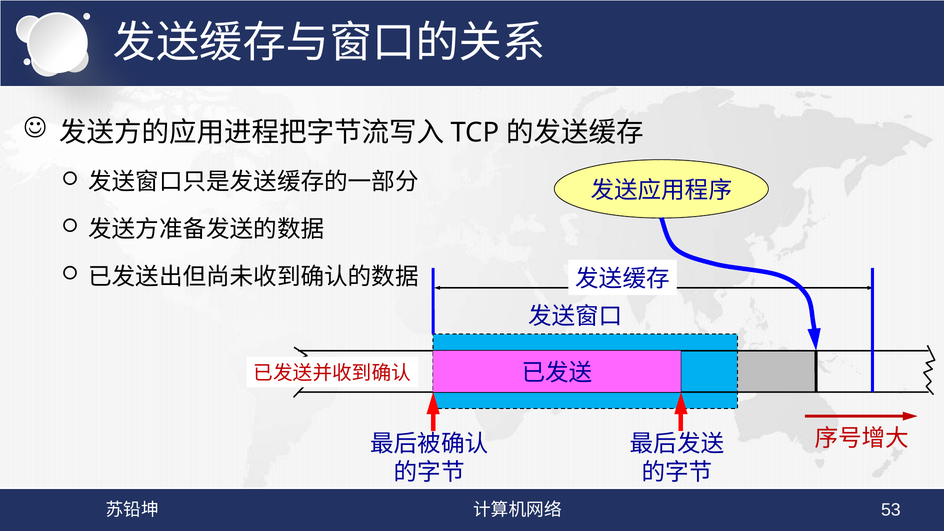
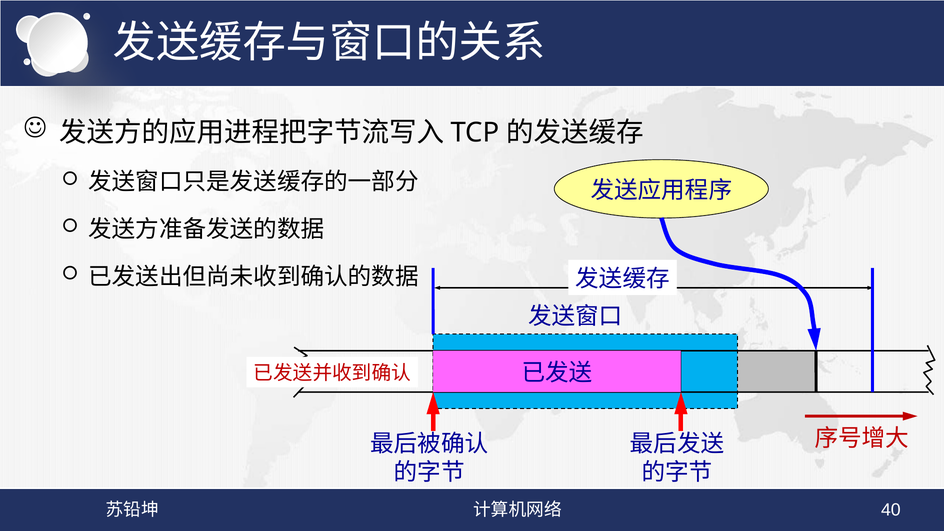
53: 53 -> 40 (891, 510)
